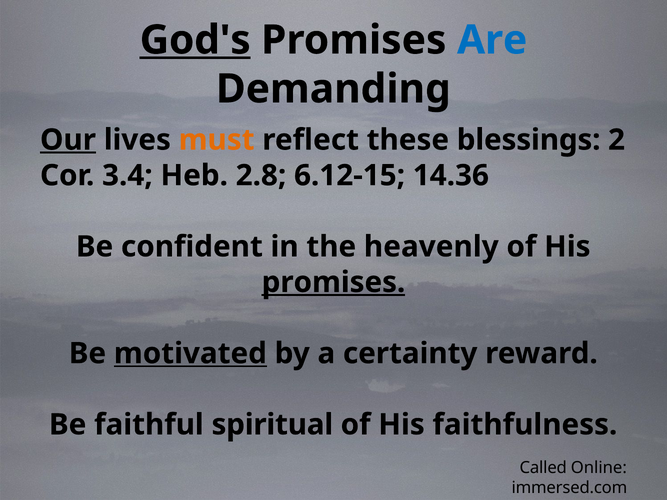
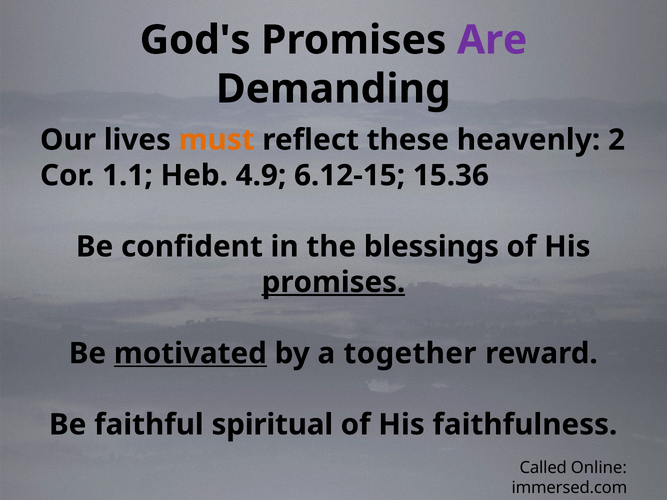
God's underline: present -> none (195, 40)
Are colour: blue -> purple (492, 40)
Our underline: present -> none (68, 140)
blessings: blessings -> heavenly (528, 140)
3.4: 3.4 -> 1.1 (127, 176)
2.8: 2.8 -> 4.9 (261, 176)
14.36: 14.36 -> 15.36 (451, 176)
heavenly: heavenly -> blessings (431, 247)
certainty: certainty -> together (410, 354)
